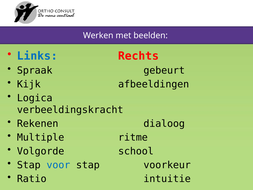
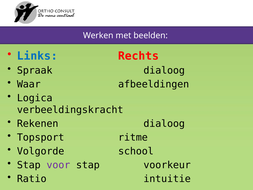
Spraak gebeurt: gebeurt -> dialoog (164, 70)
Kijk: Kijk -> Waar (29, 84)
Multiple: Multiple -> Topsport (41, 137)
voor colour: blue -> purple (58, 165)
